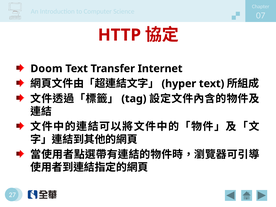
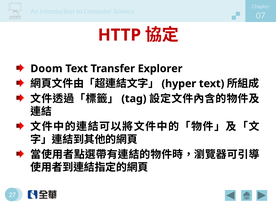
Internet: Internet -> Explorer (160, 69)
